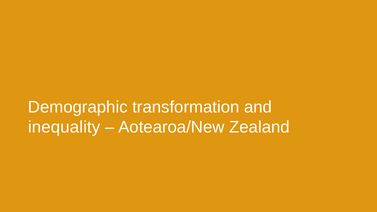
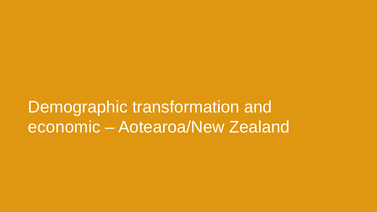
inequality: inequality -> economic (64, 127)
